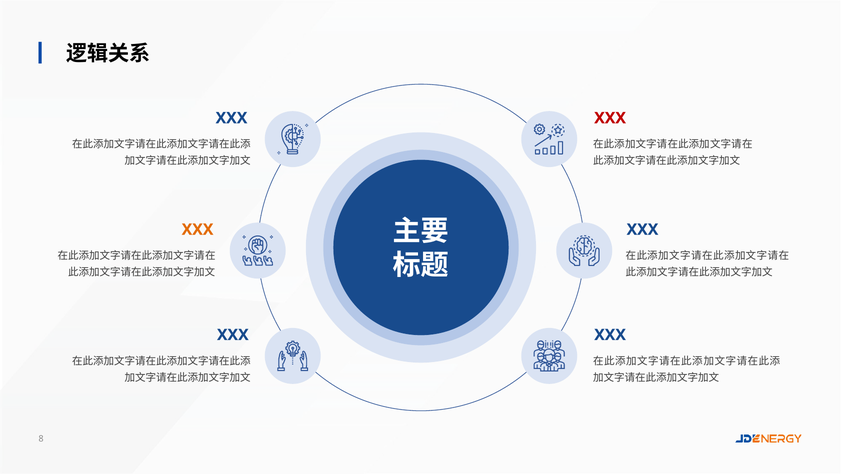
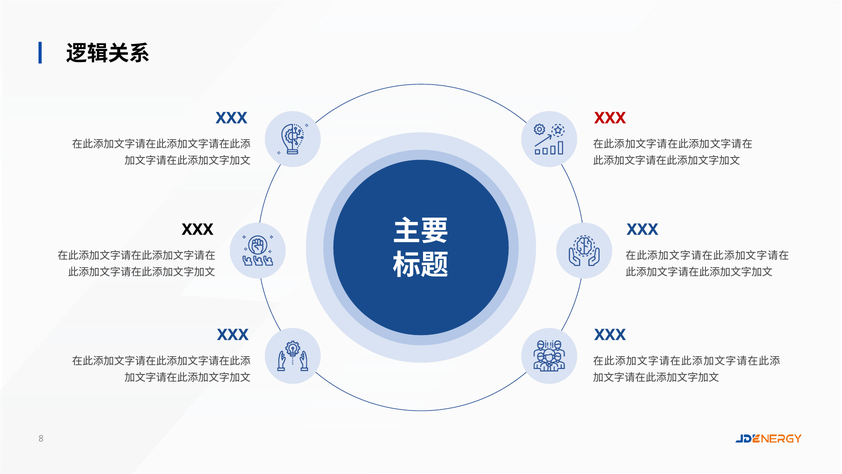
XXX colour: orange -> black (198, 229)
